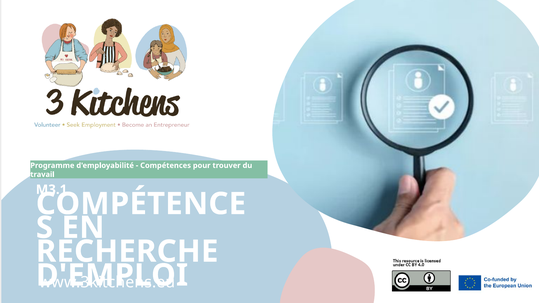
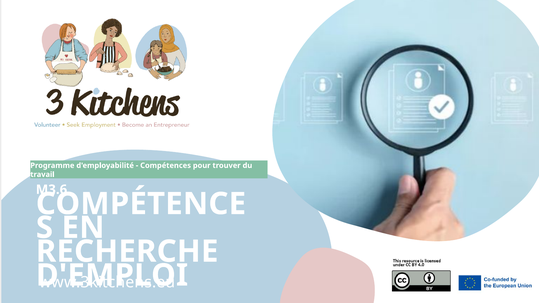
M3.1: M3.1 -> M3.6 (52, 190)
